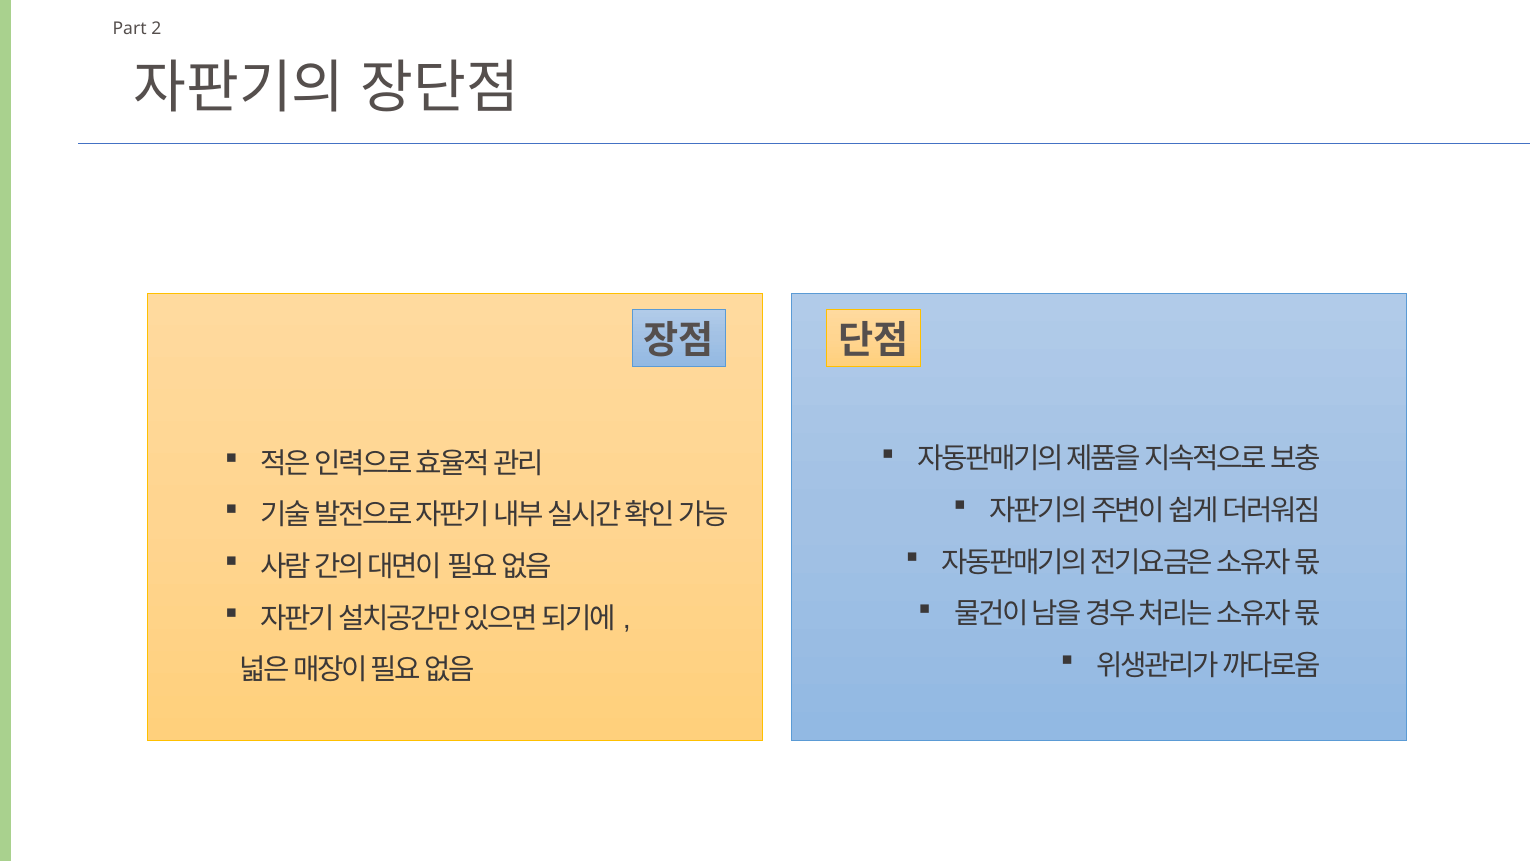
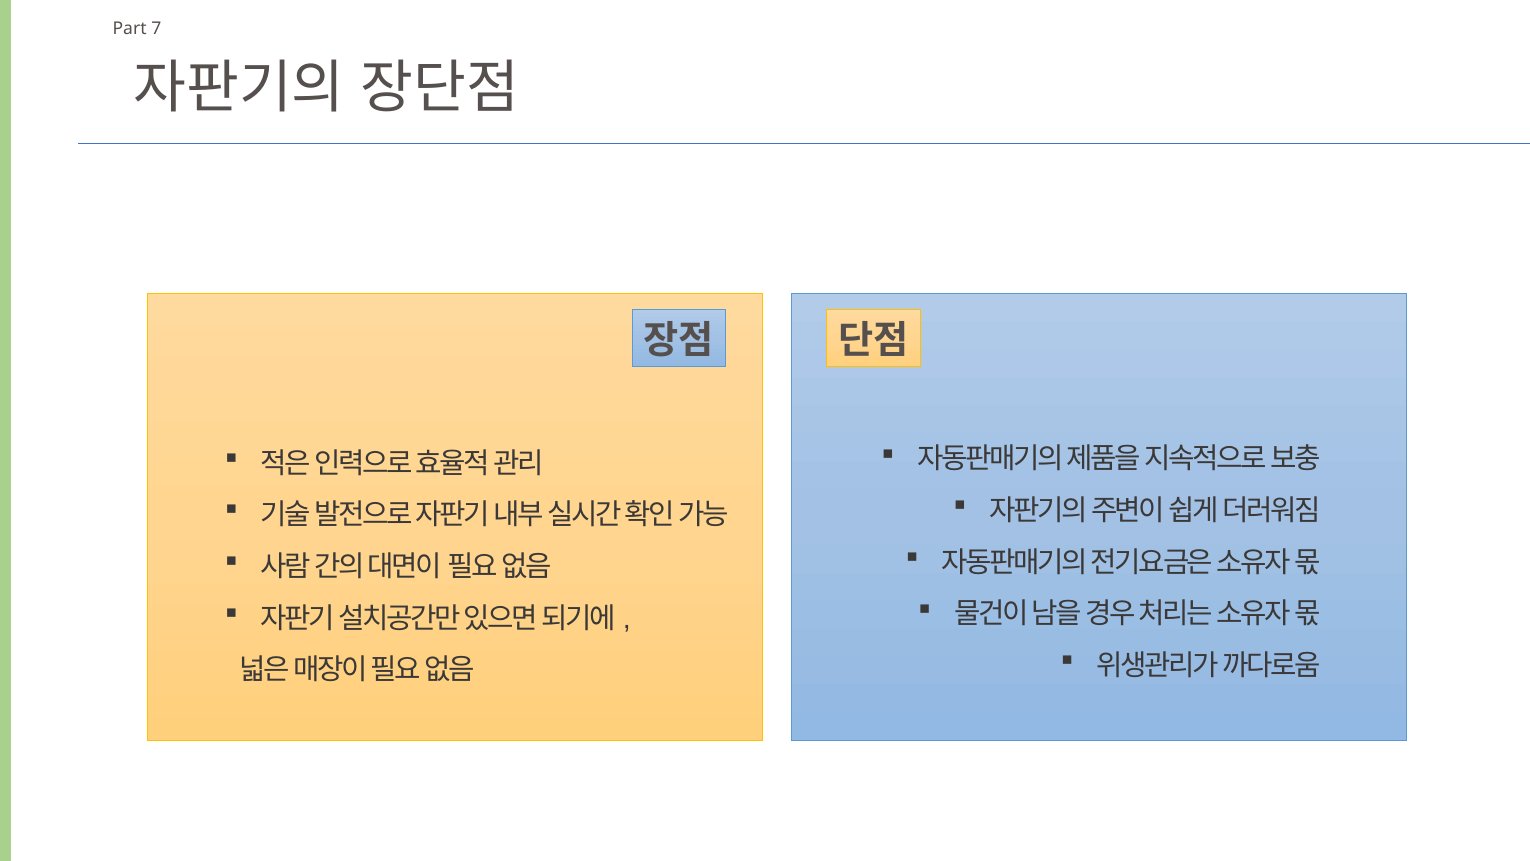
2: 2 -> 7 (156, 29)
